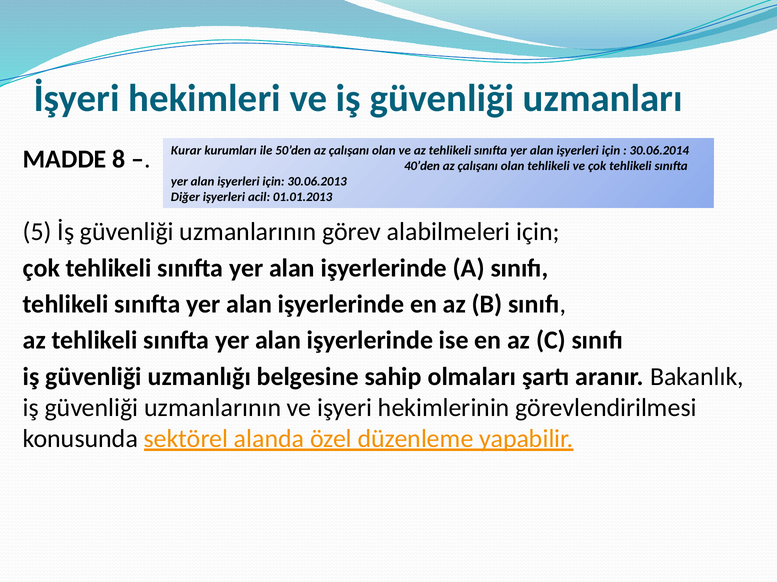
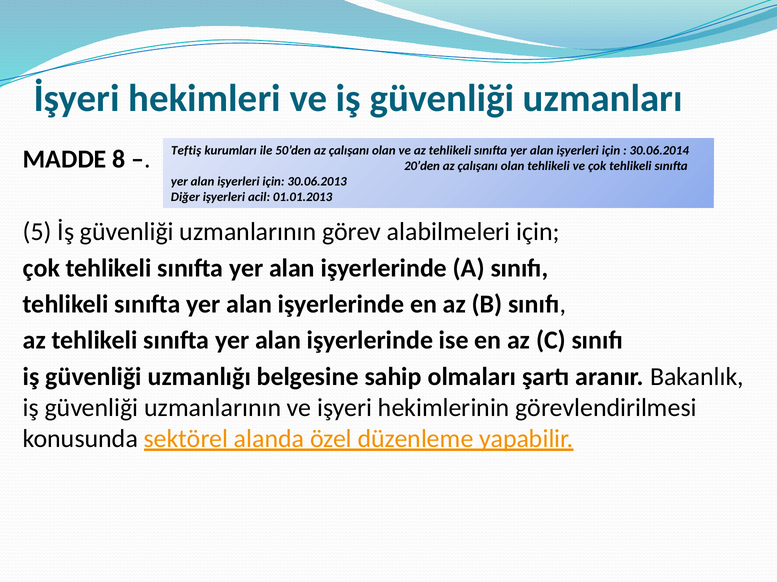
Kurar: Kurar -> Teftiş (186, 151)
40’den: 40’den -> 20’den (422, 166)
